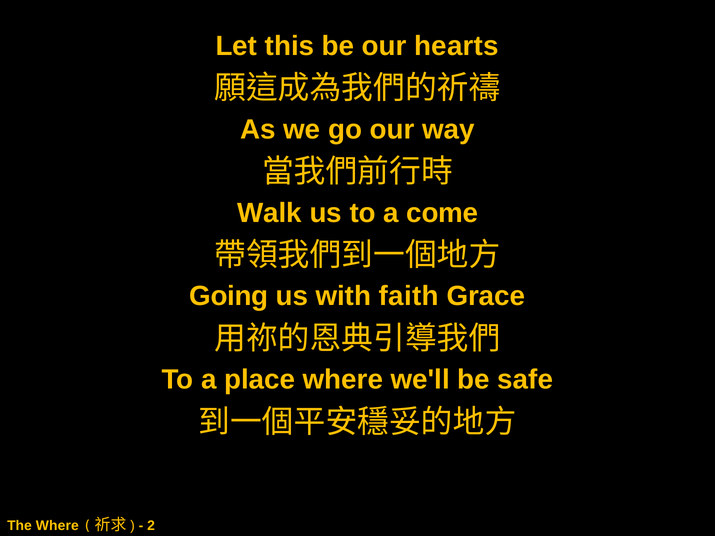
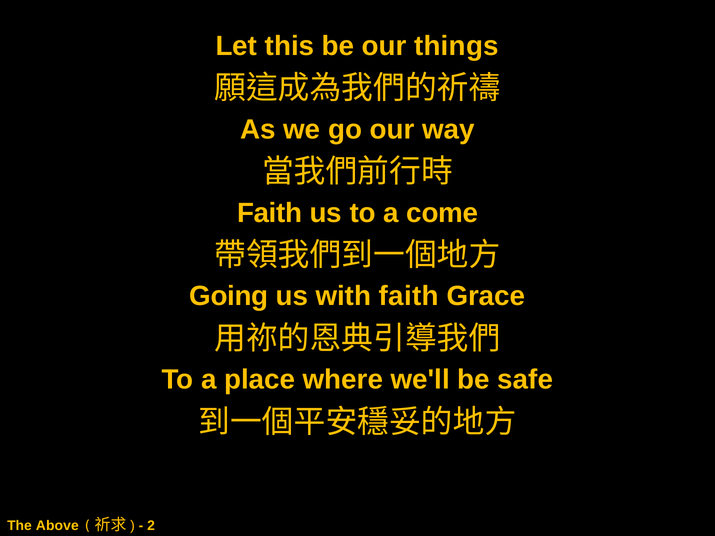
hearts: hearts -> things (456, 46)
Walk: Walk -> Faith (270, 213)
The Where: Where -> Above (57, 526)
